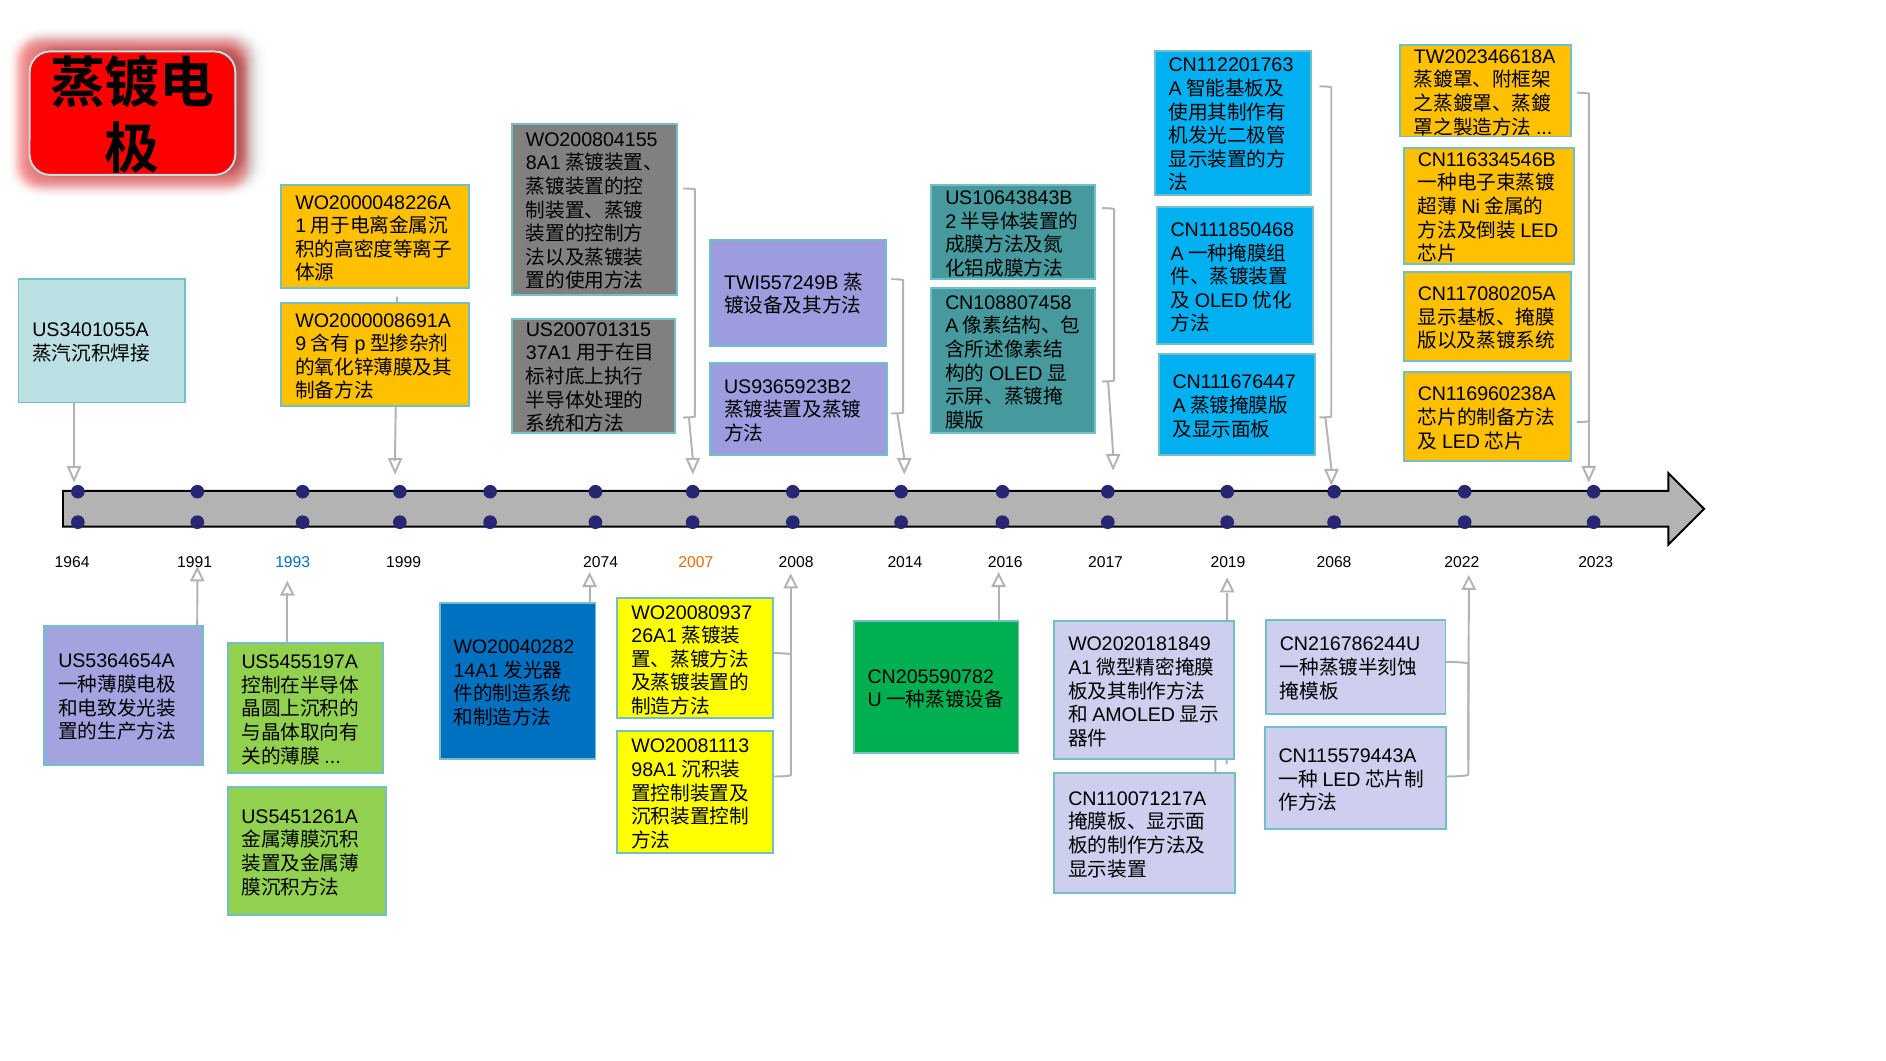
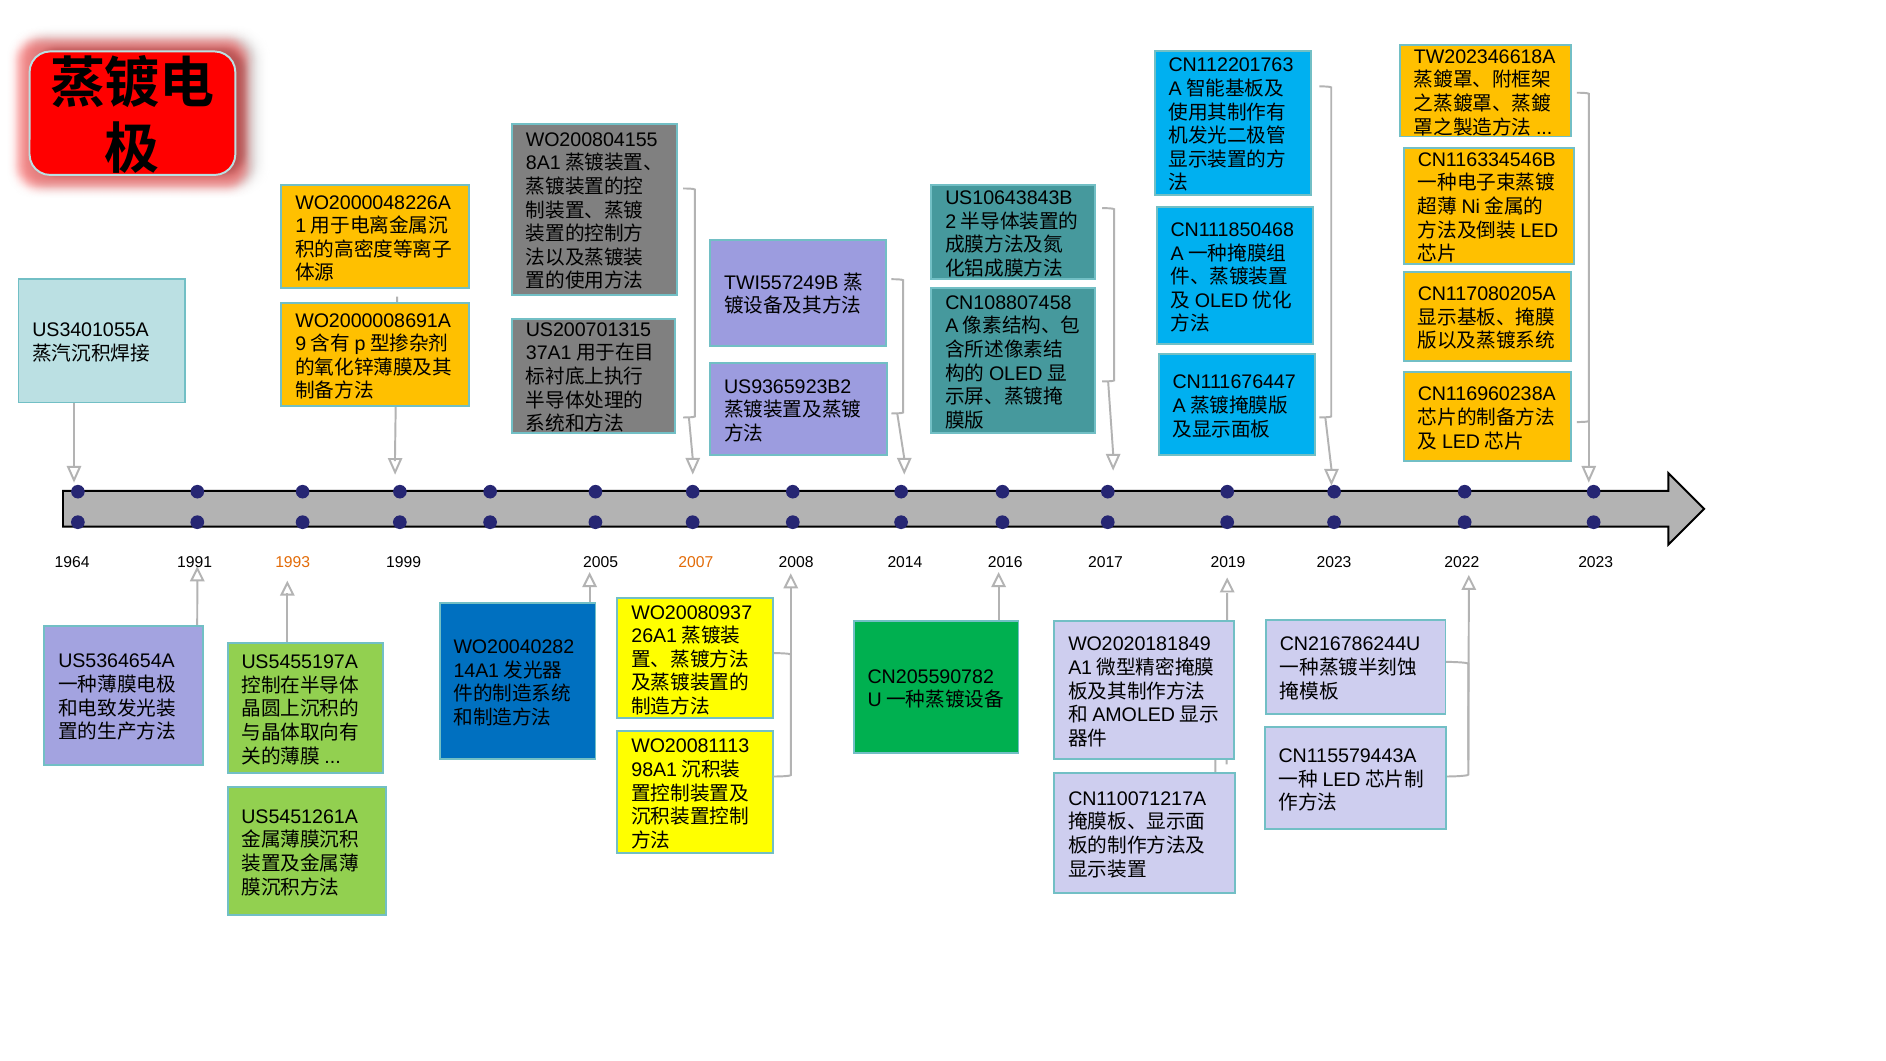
1993 colour: blue -> orange (293, 562)
2074: 2074 -> 2005 (601, 562)
2019 2068: 2068 -> 2023 (1334, 562)
